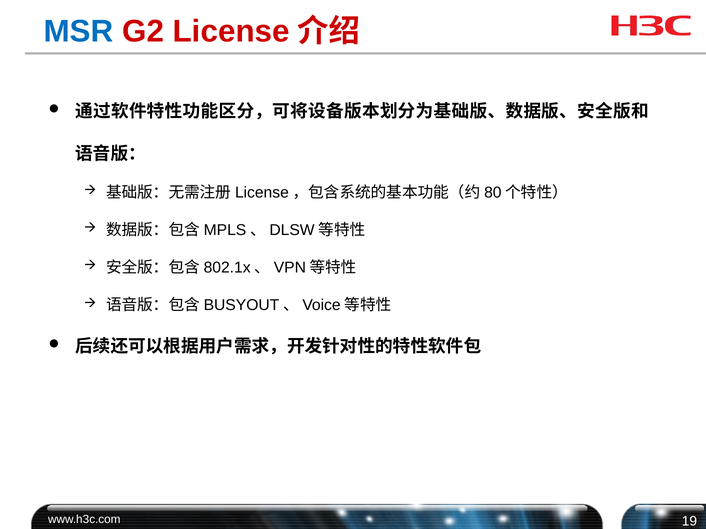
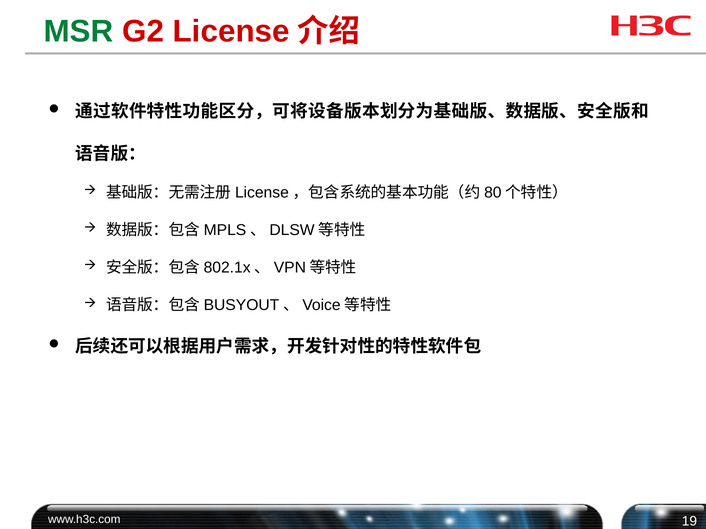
MSR colour: blue -> green (79, 31)
